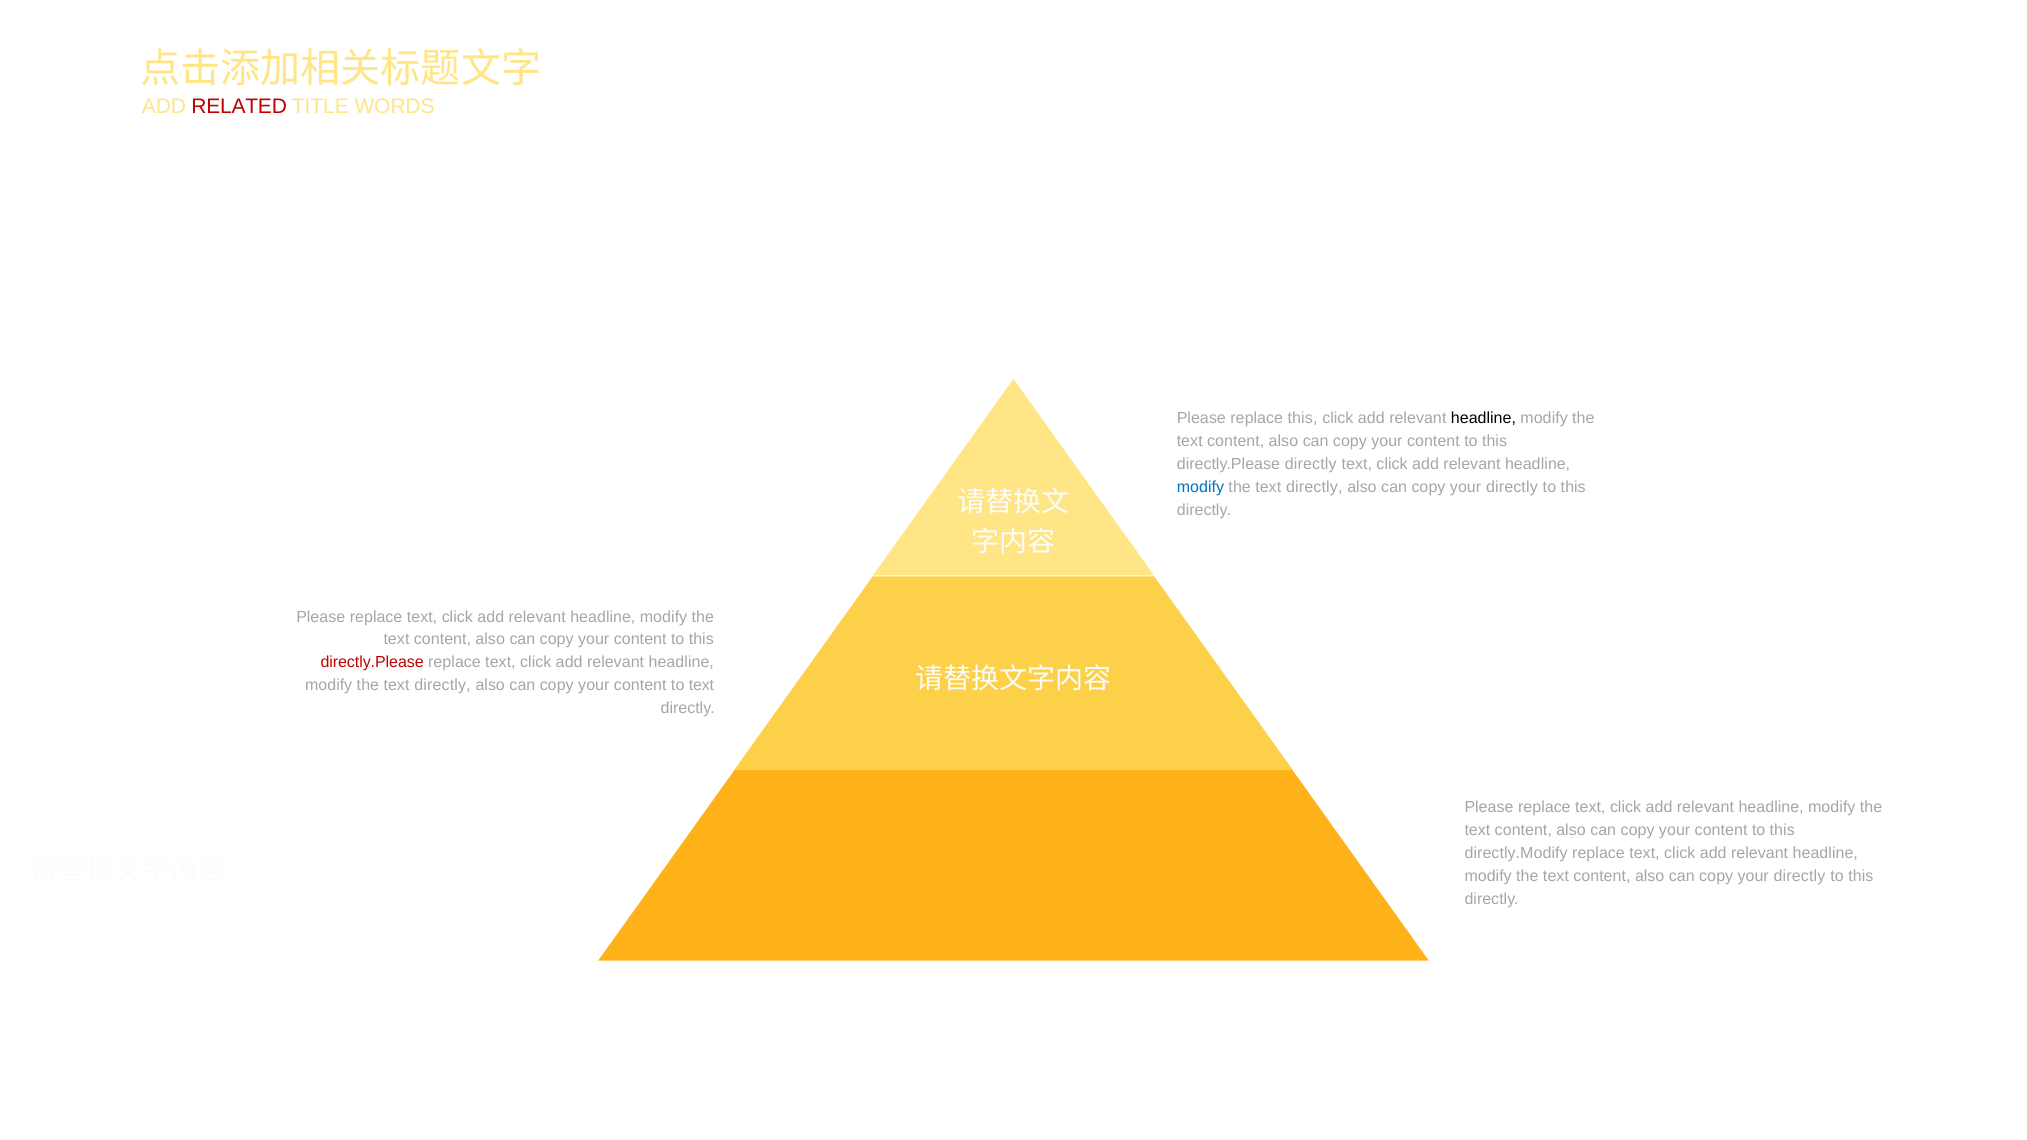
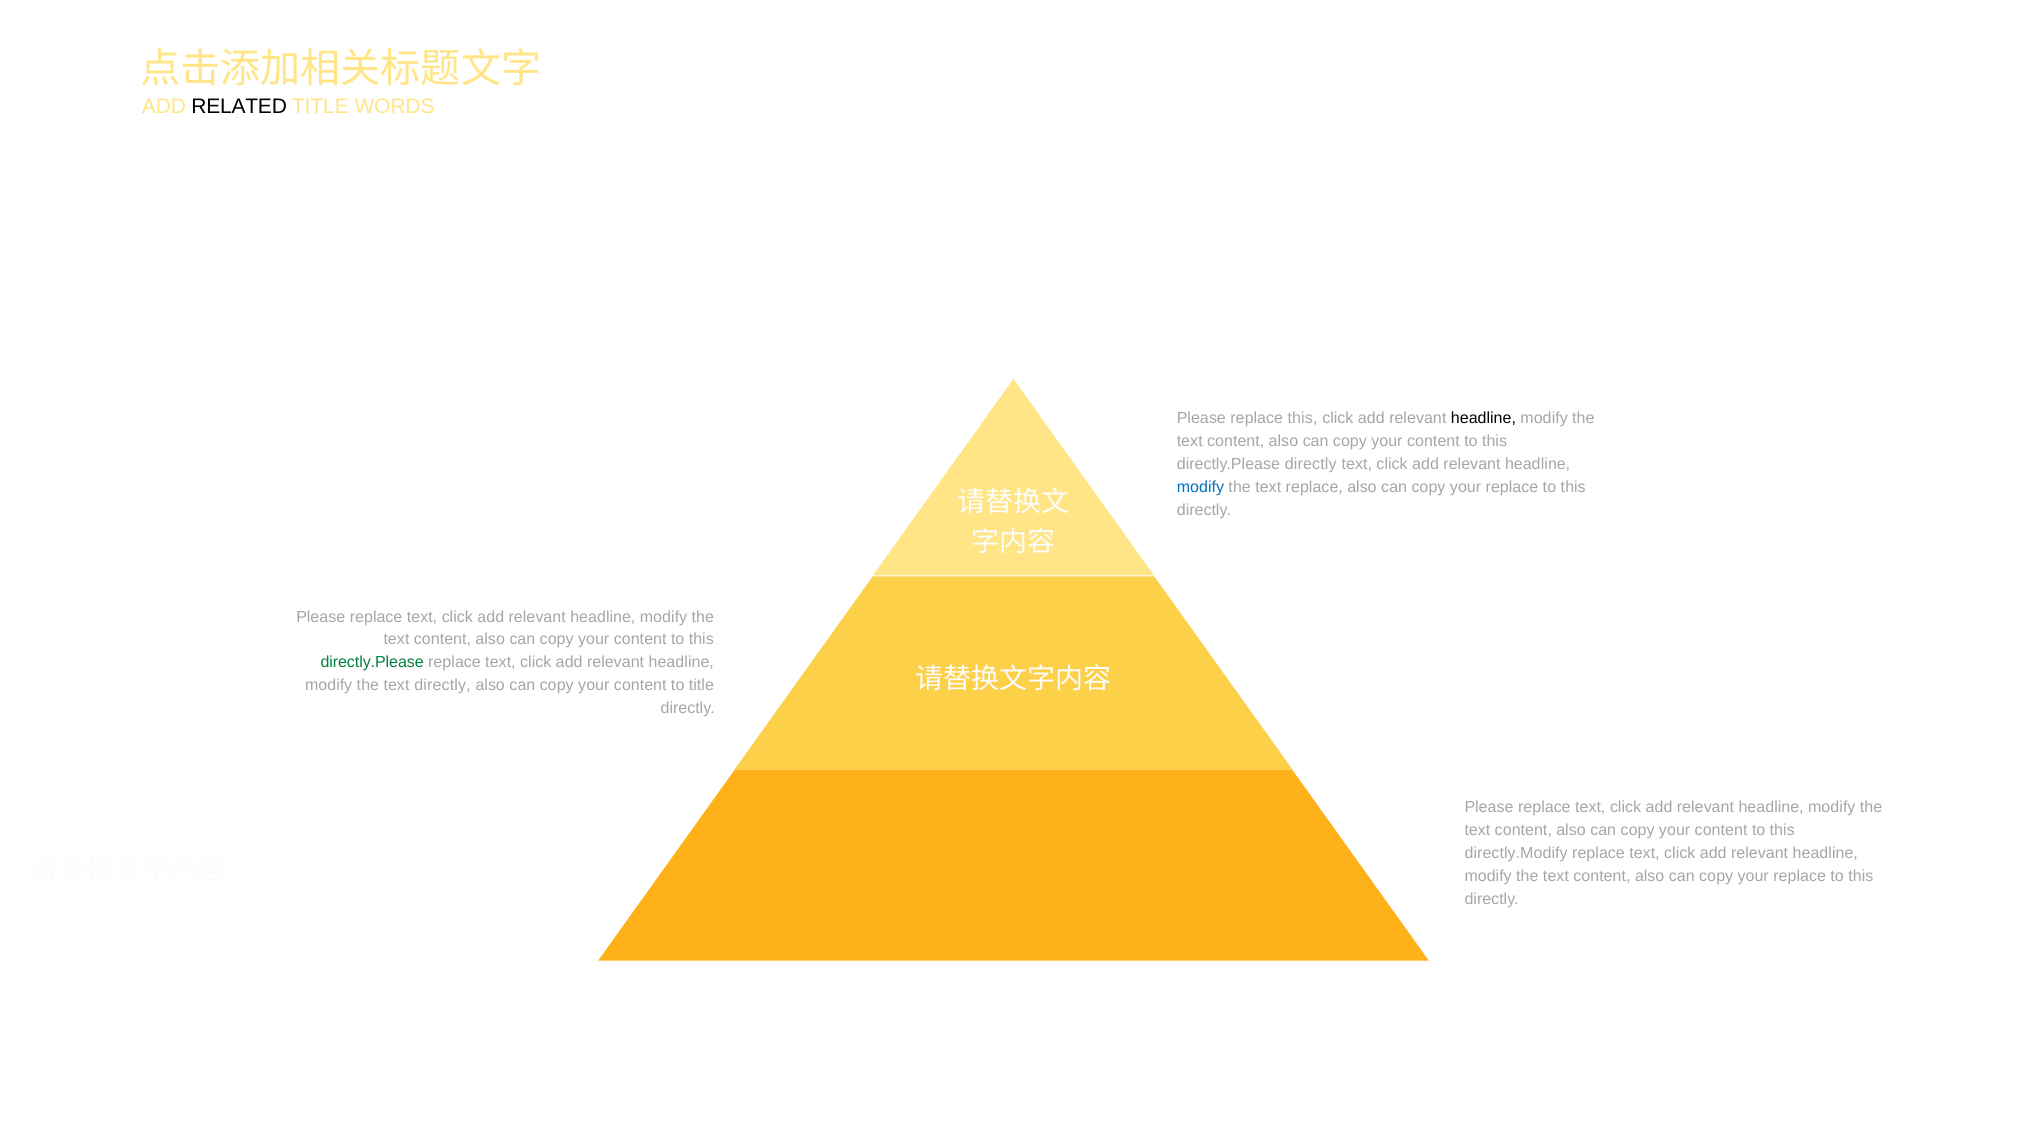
RELATED colour: red -> black (239, 106)
directly: directly -> replace (1314, 487)
directly: directly -> replace (1512, 487)
directly.Please colour: red -> green (372, 663)
to text: text -> title (701, 686)
directly: directly -> replace (1800, 876)
